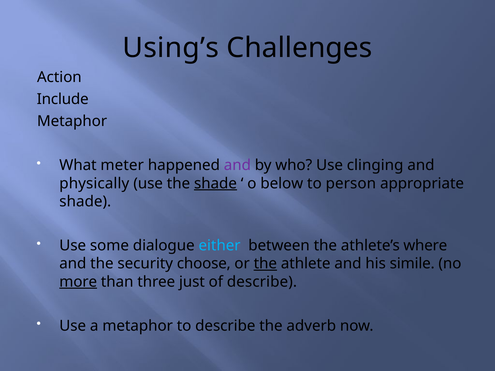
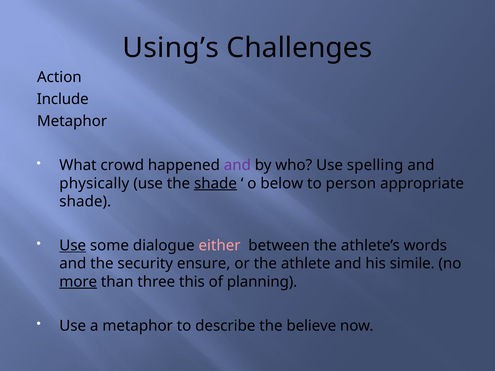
meter: meter -> crowd (122, 165)
clinging: clinging -> spelling (375, 165)
Use underline: none -> present (73, 246)
either colour: light blue -> pink (220, 246)
where: where -> words (425, 246)
choose: choose -> ensure (204, 264)
the underline: present -> none (265, 264)
just: just -> this (192, 282)
of describe: describe -> planning (262, 282)
adverb: adverb -> believe (311, 326)
